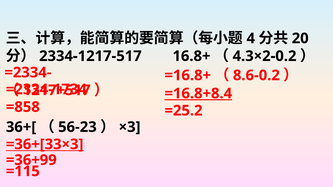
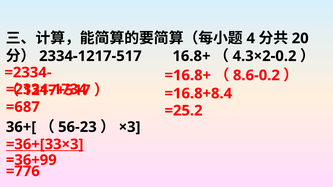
=16.8+8.4 underline: present -> none (198, 94)
=858: =858 -> =687 (23, 107)
=115: =115 -> =776 (23, 172)
